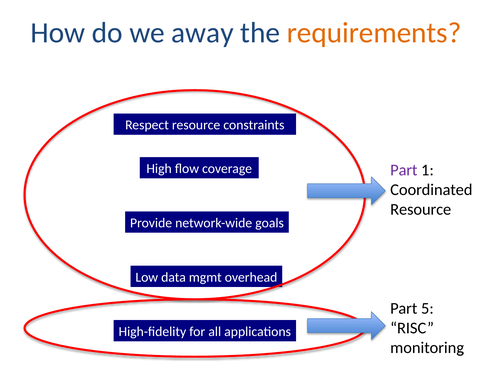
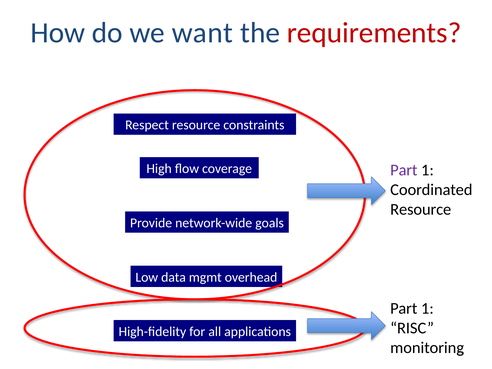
away: away -> want (202, 33)
requirements colour: orange -> red (374, 33)
5: 5 -> 1 (427, 308)
